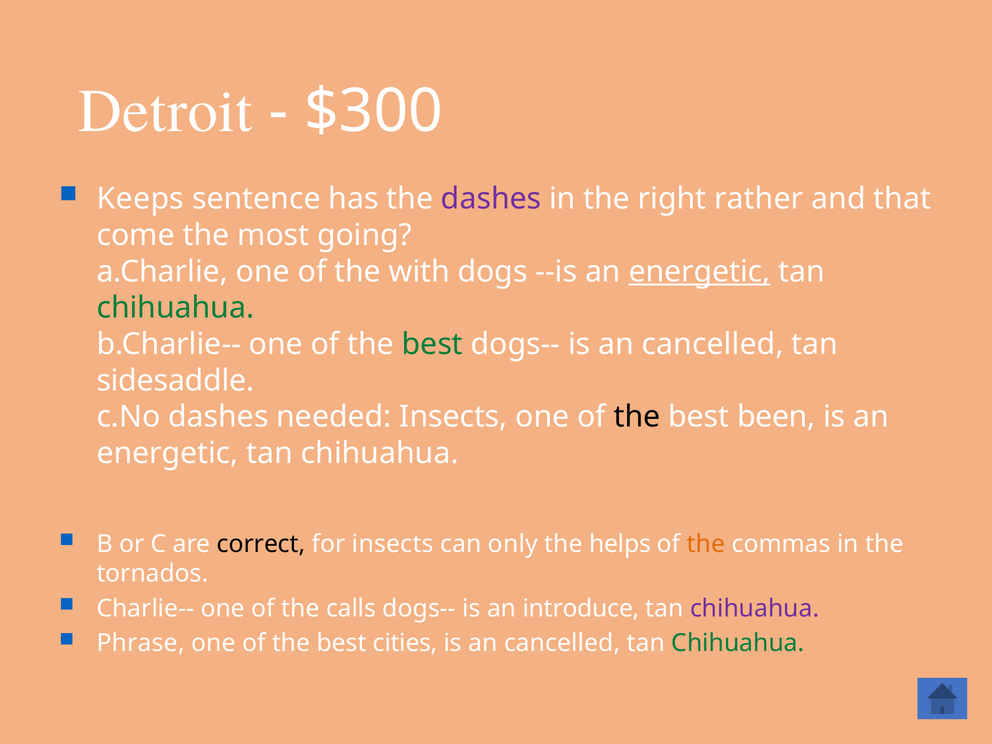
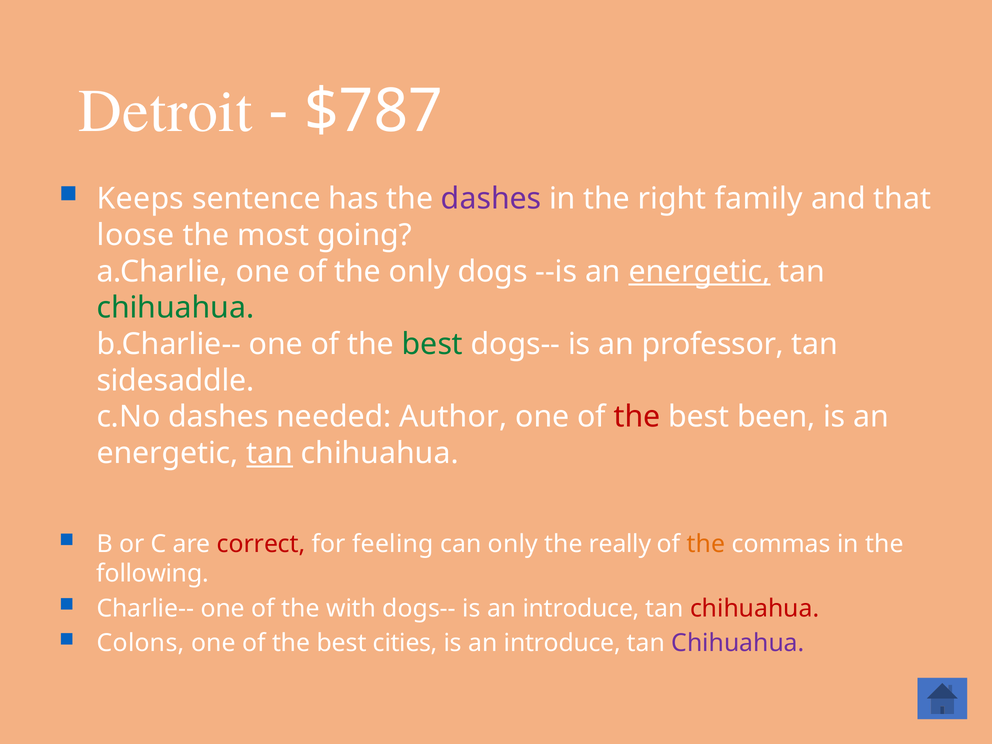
$300: $300 -> $787 (374, 111)
rather: rather -> family (759, 199)
come: come -> loose (136, 235)
the with: with -> only (419, 272)
dogs-- is an cancelled: cancelled -> professor (713, 344)
needed Insects: Insects -> Author (453, 417)
the colour: black -> red (637, 417)
tan underline: none -> present (270, 453)
correct colour: black -> red (261, 544)
for insects: insects -> feeling (393, 544)
helps: helps -> really (620, 544)
tornados: tornados -> following (153, 574)
calls: calls -> with (351, 608)
chihuahua colour: purple -> red (755, 608)
Phrase: Phrase -> Colons (141, 643)
cancelled: cancelled -> introduce (562, 643)
Chihuahua colour: green -> purple (738, 643)
